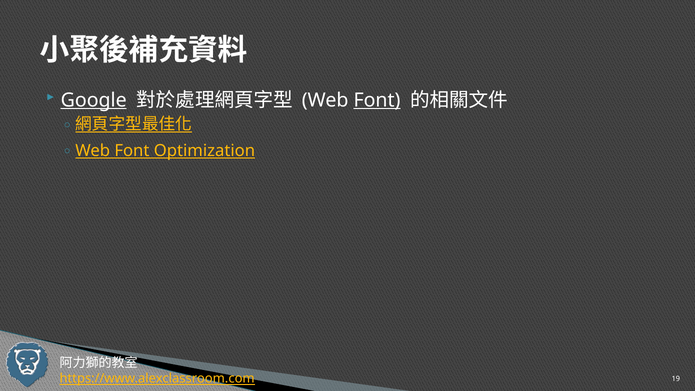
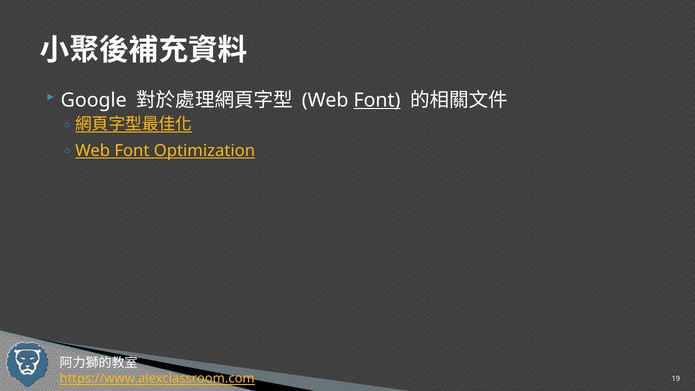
Google underline: present -> none (94, 100)
